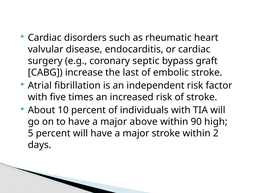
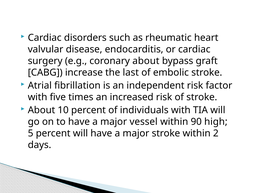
coronary septic: septic -> about (146, 61)
above: above -> vessel (144, 122)
